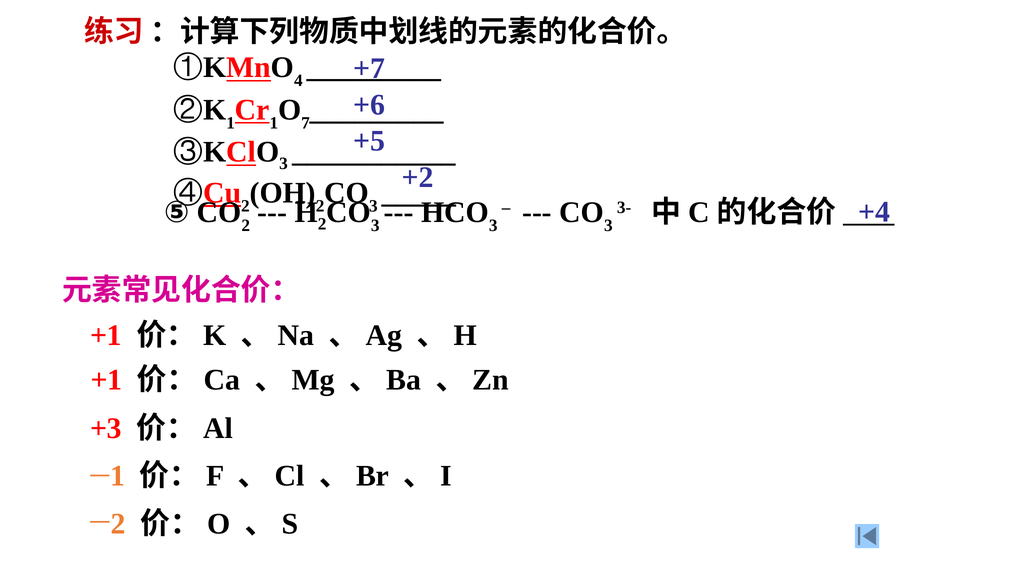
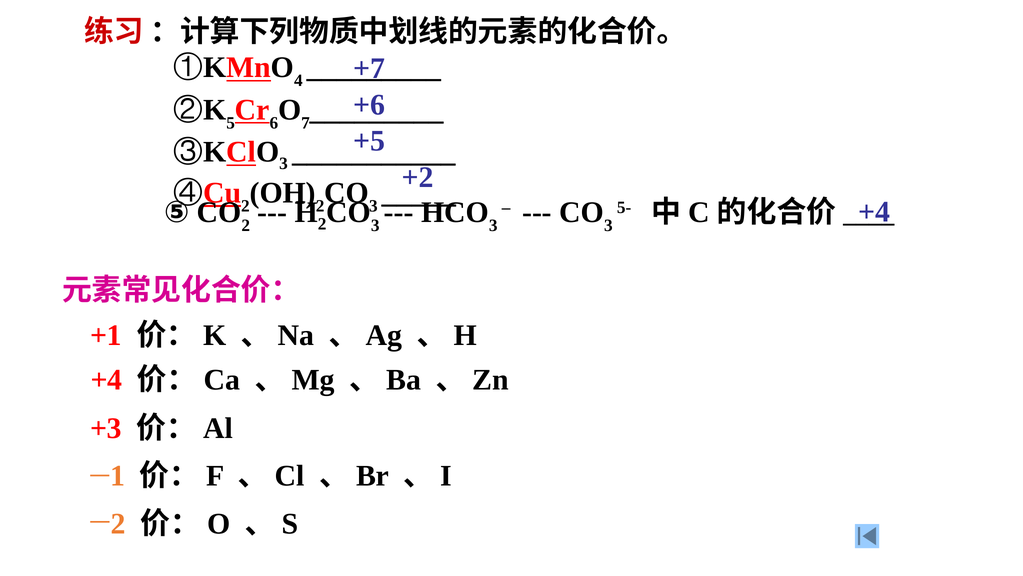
1: 1 -> 5 (231, 123)
1: 1 -> 6 (274, 123)
3-: 3- -> 5- (624, 207)
+1: +1 -> +4 (106, 380)
